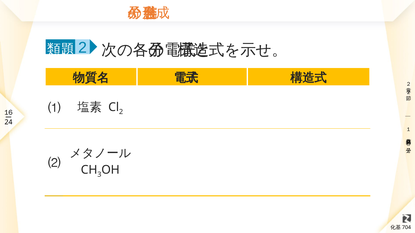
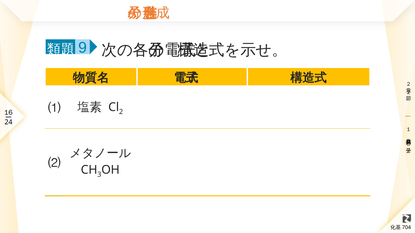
2: 2 -> 9 (82, 48)
